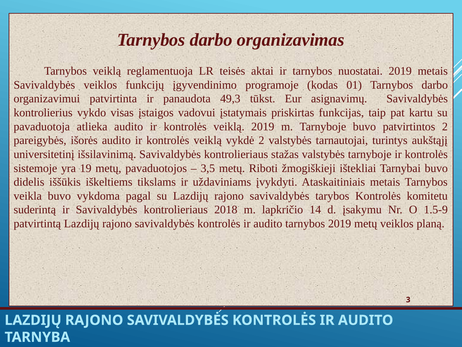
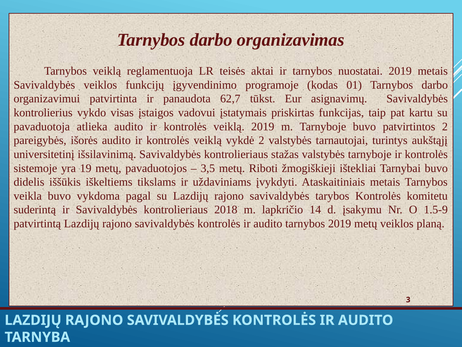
49,3: 49,3 -> 62,7 (230, 99)
